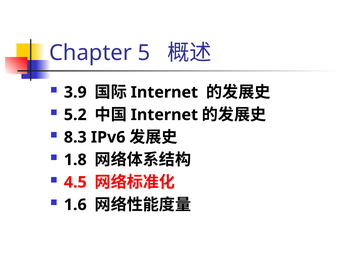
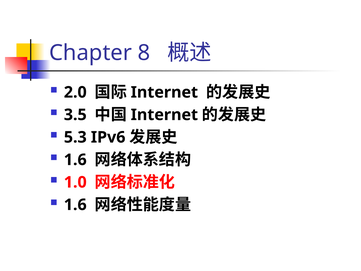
5: 5 -> 8 (144, 53)
3.9: 3.9 -> 2.0 (75, 92)
5.2: 5.2 -> 3.5 (75, 115)
8.3: 8.3 -> 5.3 (75, 137)
1.8: 1.8 -> 1.6 (75, 160)
4.5: 4.5 -> 1.0 (75, 182)
